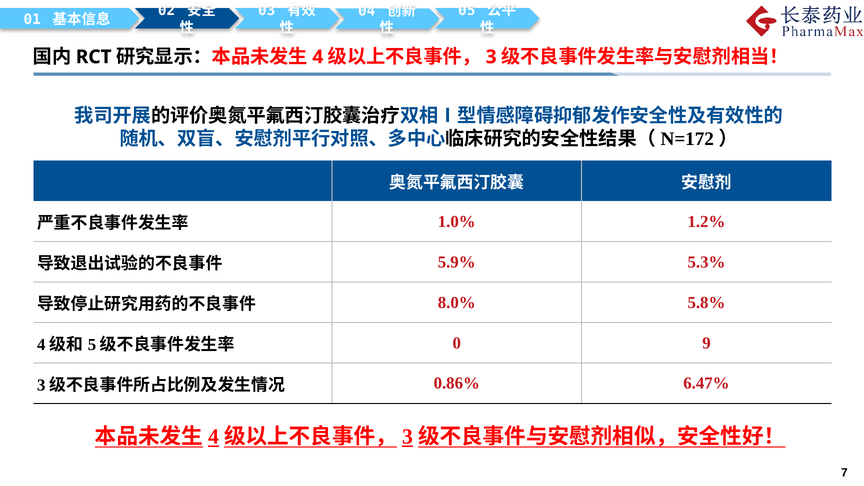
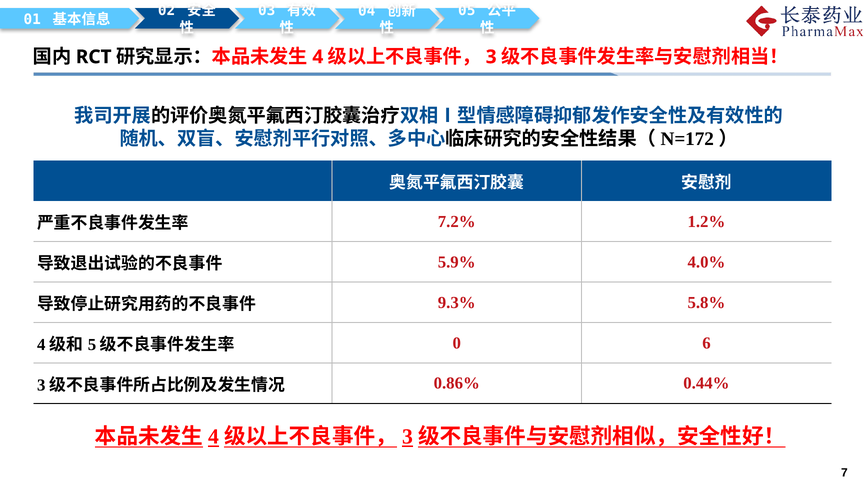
1.0%: 1.0% -> 7.2% (457, 222)
5.3%: 5.3% -> 4.0% (706, 262)
8.0%: 8.0% -> 9.3% (457, 303)
9: 9 -> 6 (706, 343)
6.47%: 6.47% -> 0.44% (706, 383)
